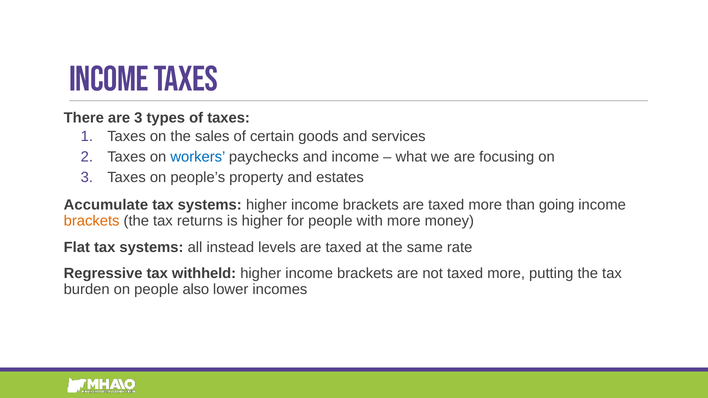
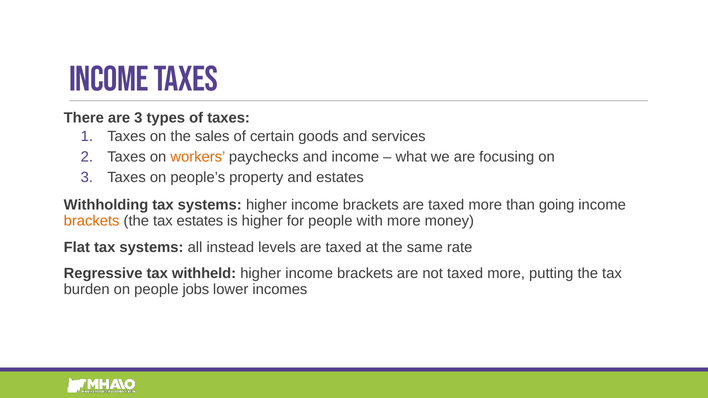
workers colour: blue -> orange (198, 157)
Accumulate: Accumulate -> Withholding (106, 205)
tax returns: returns -> estates (200, 221)
also: also -> jobs (196, 290)
